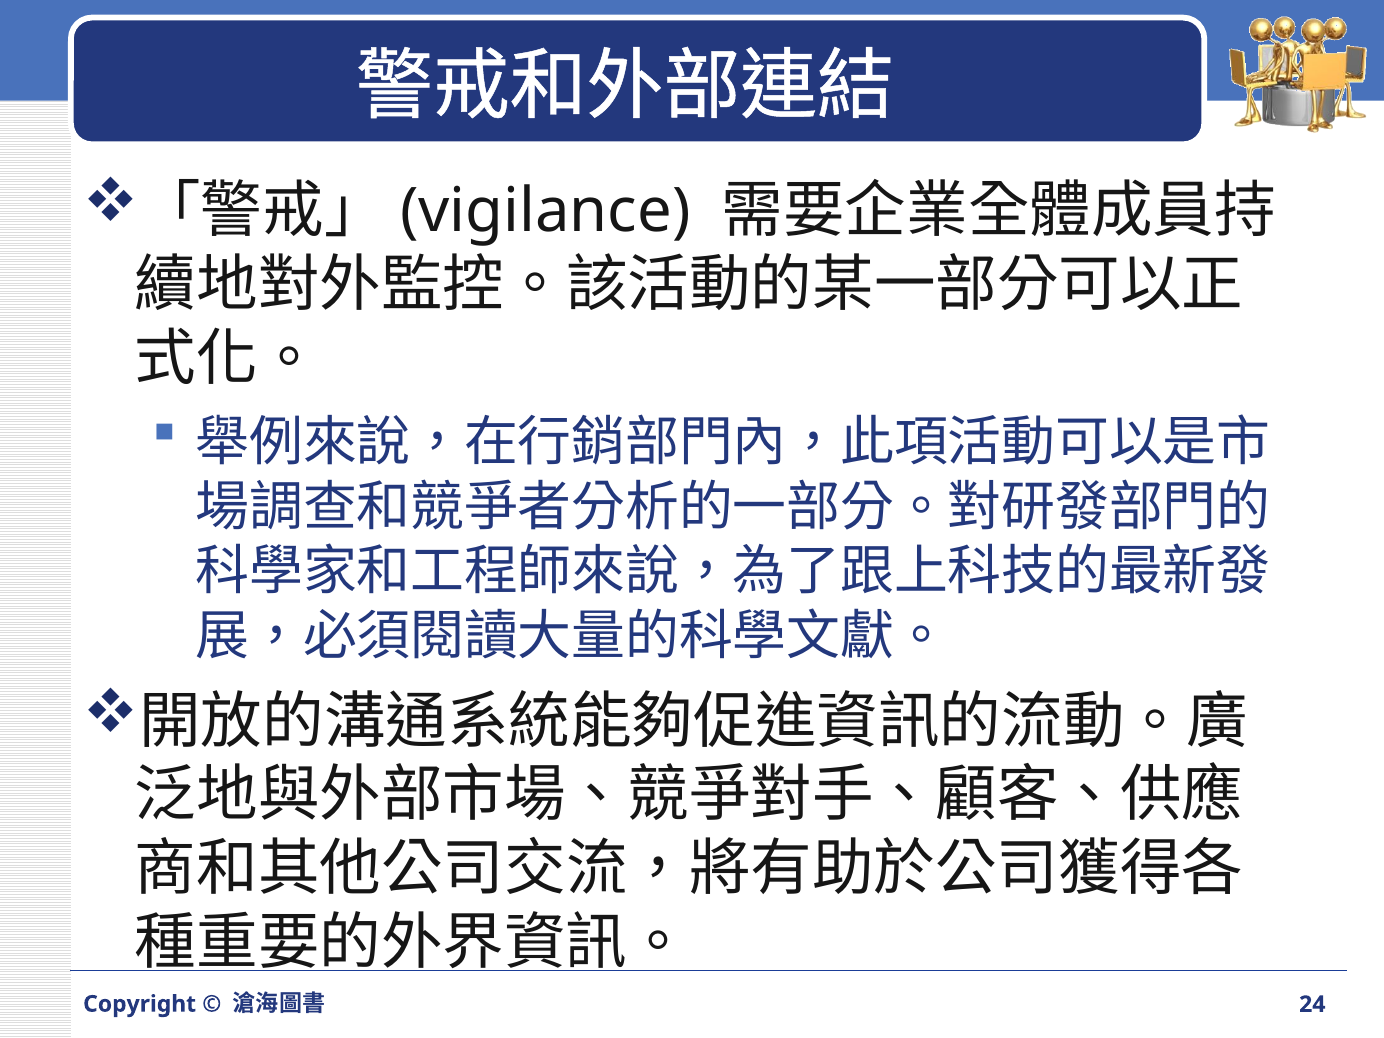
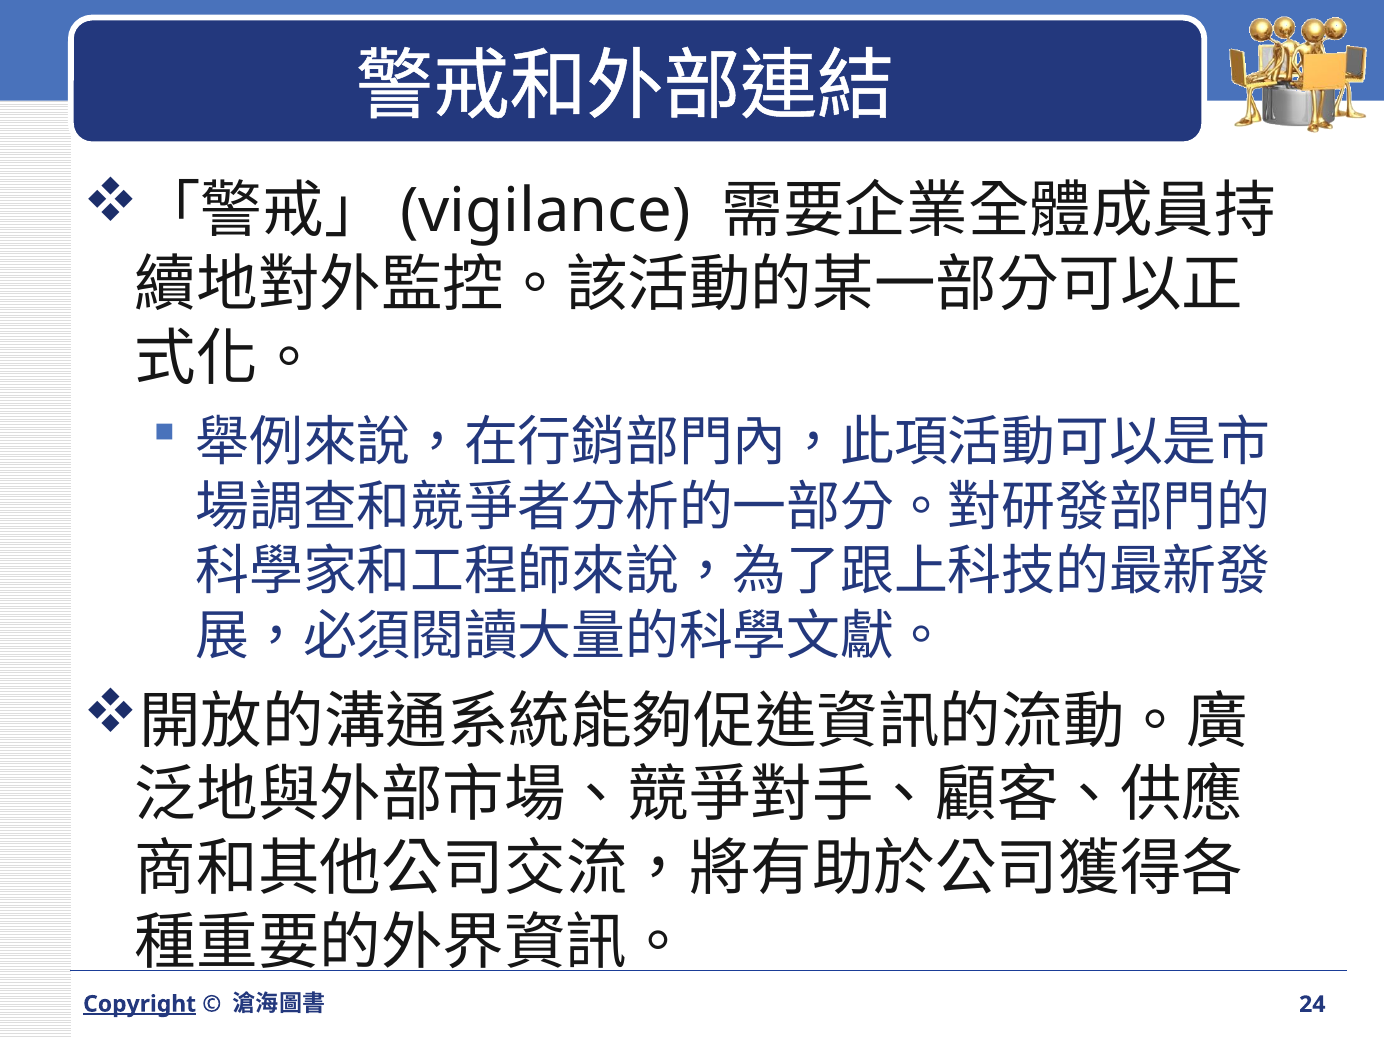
Copyright underline: none -> present (140, 1004)
